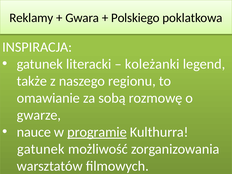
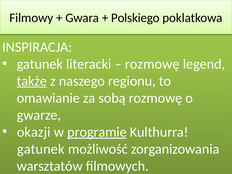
Reklamy: Reklamy -> Filmowy (31, 18)
koleżanki: koleżanki -> rozmowę (152, 64)
także underline: none -> present (32, 81)
nauce: nauce -> okazji (34, 132)
